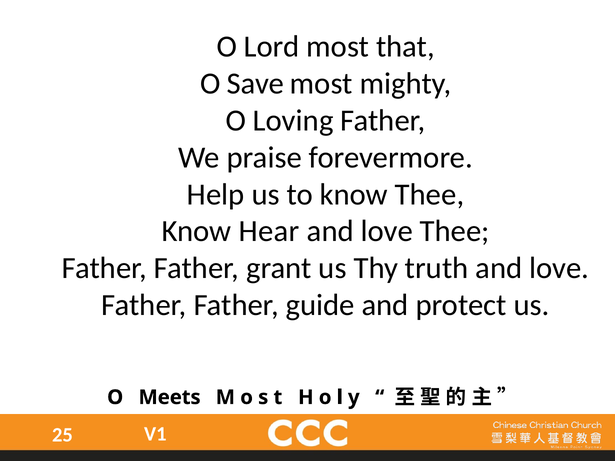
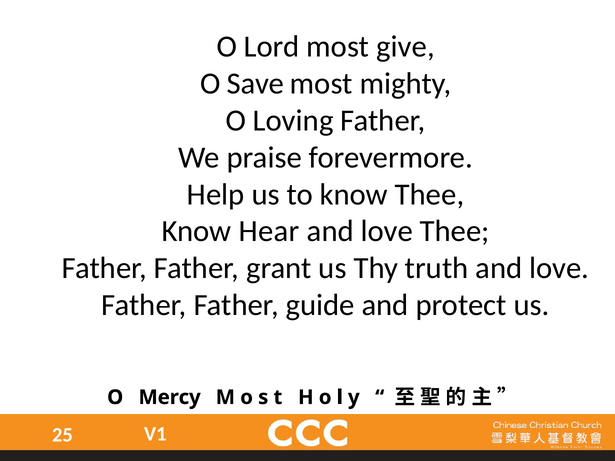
that: that -> give (405, 47)
Meets: Meets -> Mercy (170, 398)
